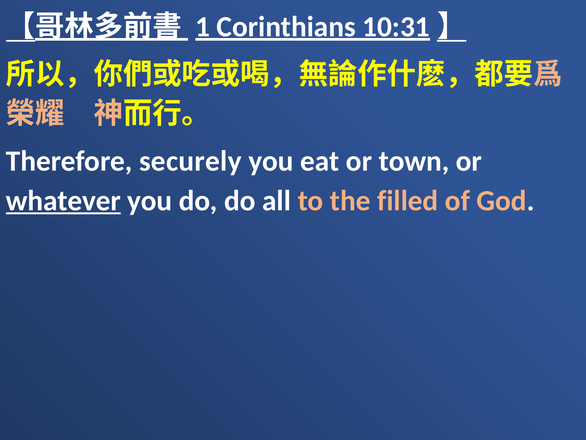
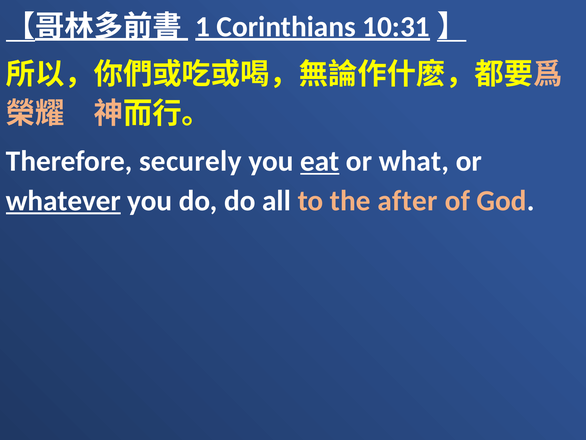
eat underline: none -> present (320, 161)
town: town -> what (414, 161)
filled: filled -> after (408, 200)
